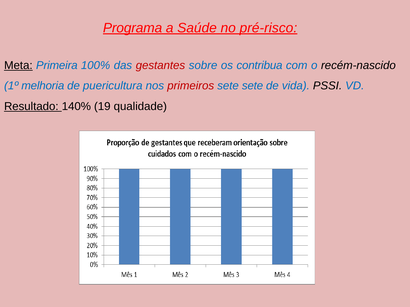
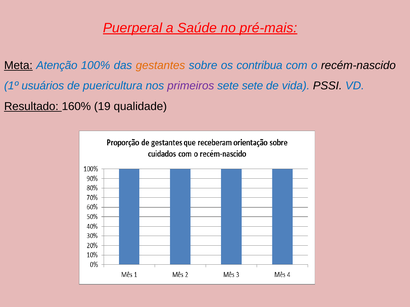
Programa: Programa -> Puerperal (133, 28)
pré-risco: pré-risco -> pré-mais (268, 28)
Primeira: Primeira -> Atenção (57, 66)
gestantes colour: red -> orange (160, 66)
melhoria: melhoria -> usuários (43, 86)
primeiros colour: red -> purple (191, 86)
140%: 140% -> 160% (76, 107)
